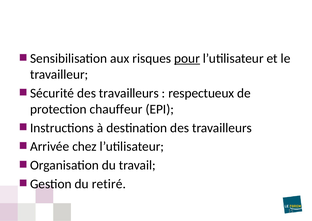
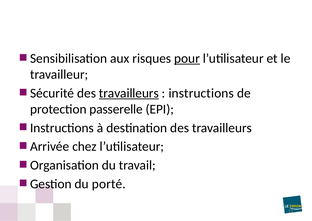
travailleurs underline: none -> present (129, 93)
respectueux: respectueux -> instructions (201, 93)
chauffeur: chauffeur -> passerelle (116, 109)
retiré: retiré -> porté (109, 184)
